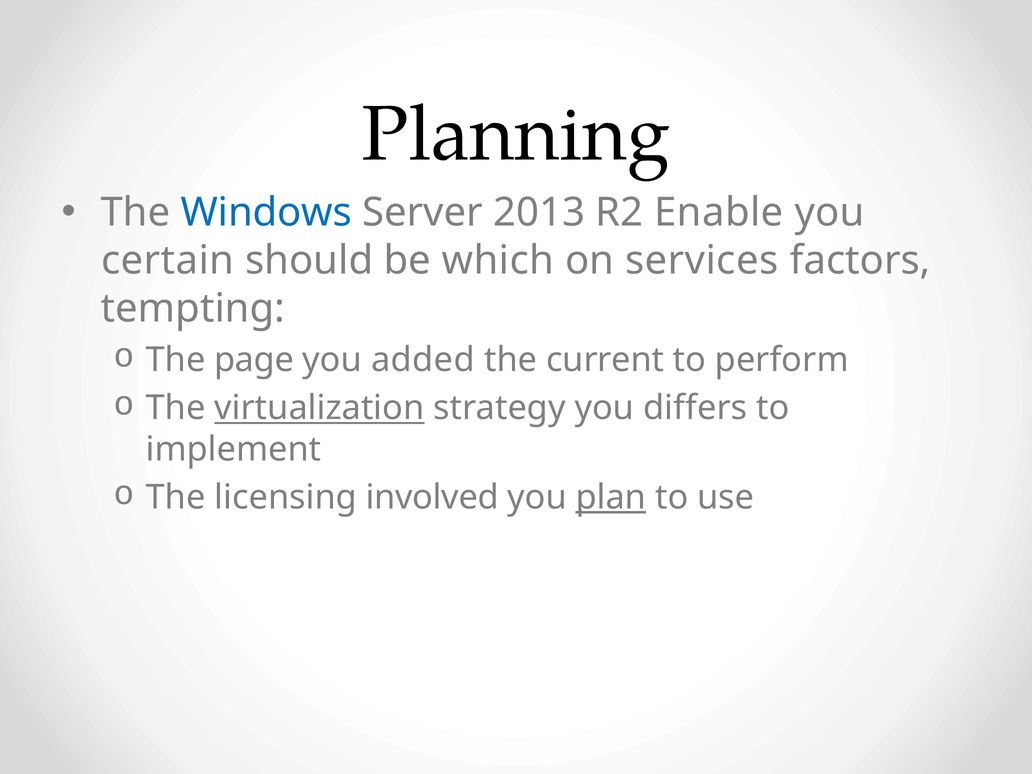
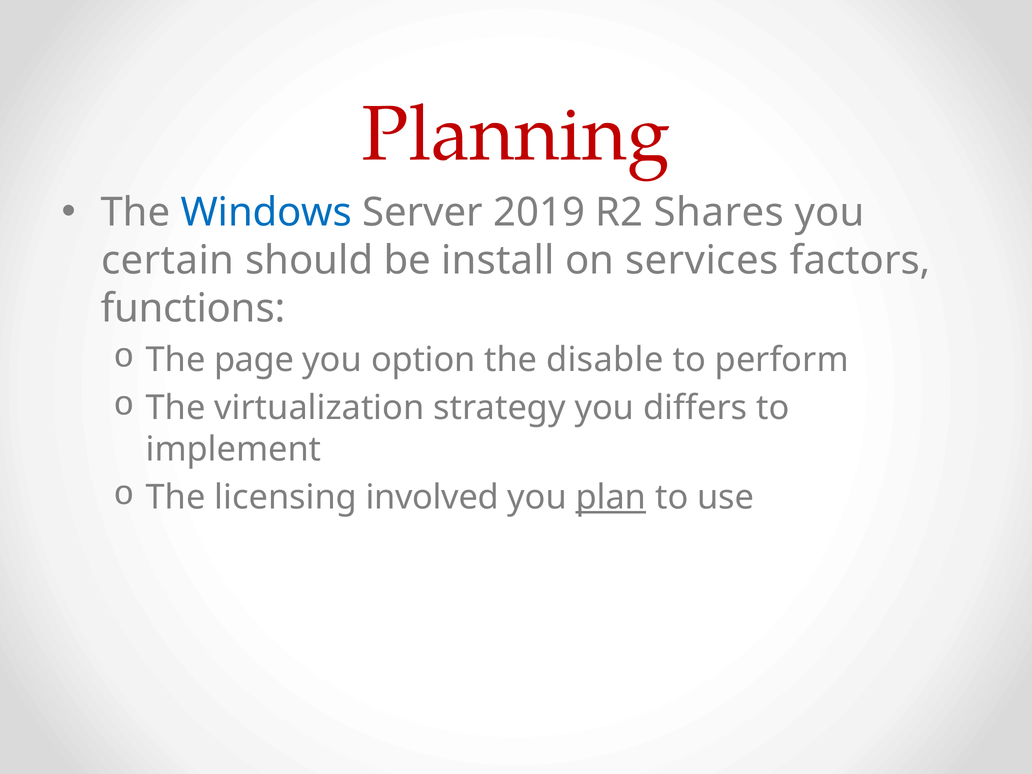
Planning colour: black -> red (516, 134)
2013: 2013 -> 2019 (539, 213)
Enable: Enable -> Shares (719, 213)
which: which -> install (498, 261)
tempting: tempting -> functions (193, 309)
added: added -> option (423, 360)
current: current -> disable (605, 360)
virtualization underline: present -> none (319, 408)
